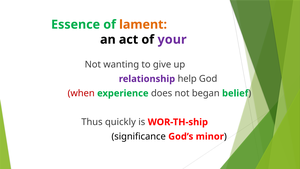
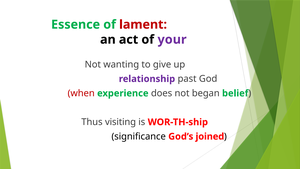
lament colour: orange -> red (143, 24)
help: help -> past (187, 79)
quickly: quickly -> visiting (120, 122)
minor: minor -> joined (210, 136)
